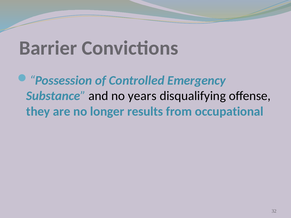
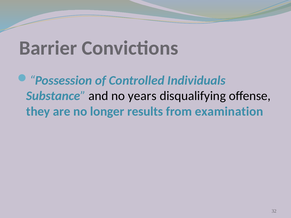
Emergency: Emergency -> Individuals (197, 80)
occupational: occupational -> examination (229, 112)
